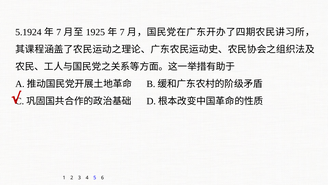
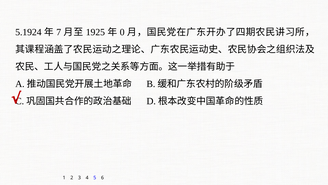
7: 7 -> 0 (122, 32)
